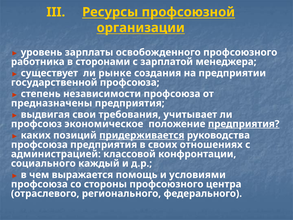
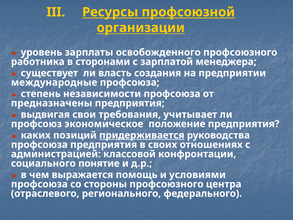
рынке: рынке -> власть (115, 73)
государственной: государственной -> международные (54, 82)
предприятия underline: present -> none (244, 124)
каждый: каждый -> понятие (99, 163)
